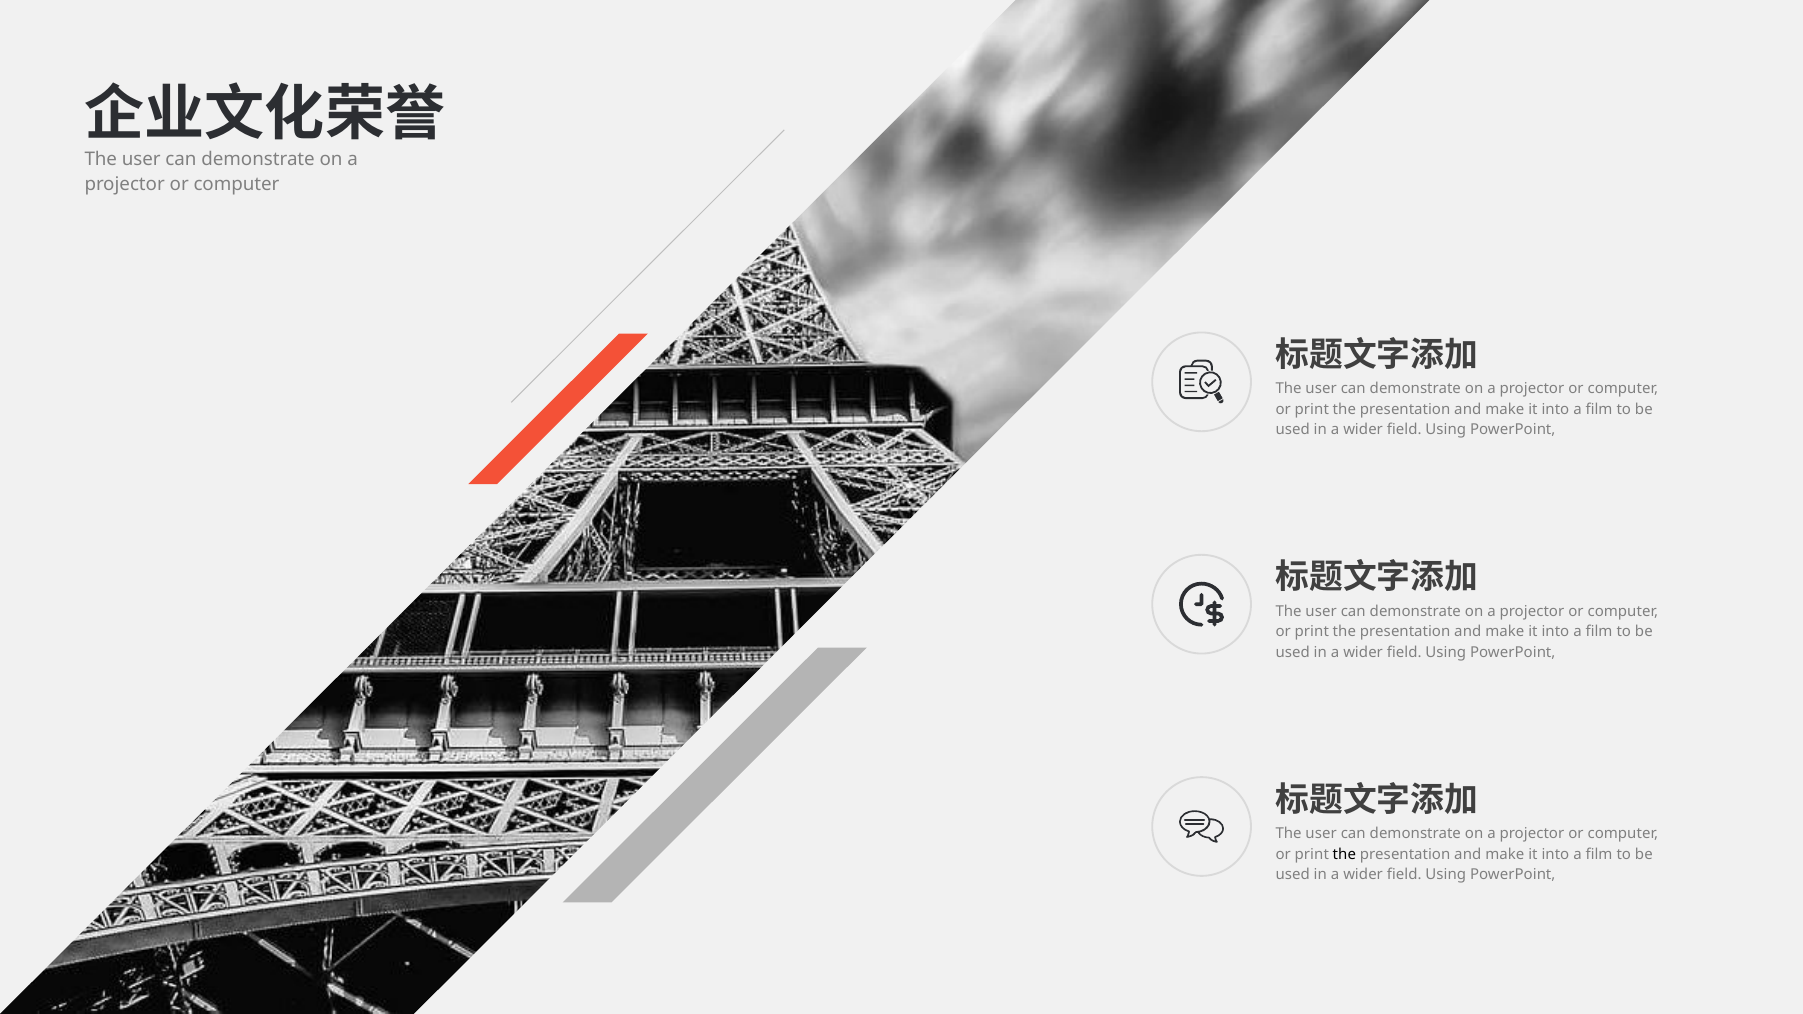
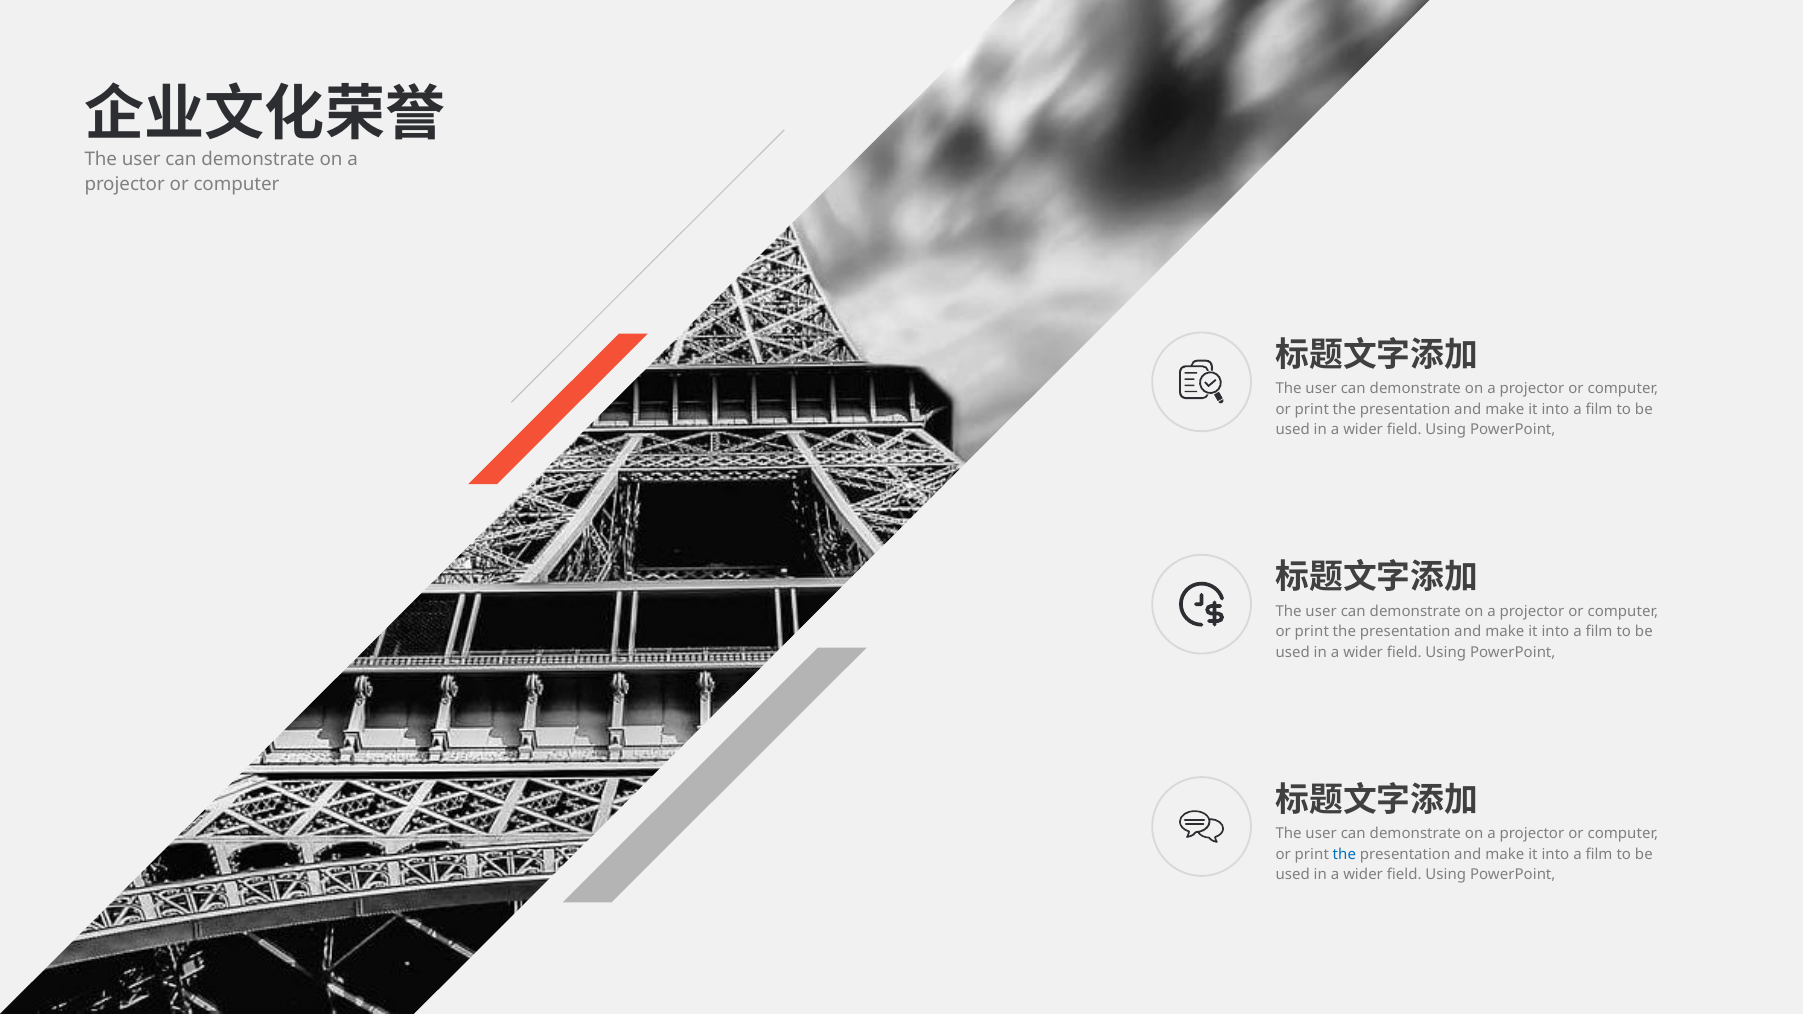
the colour: black -> blue (1344, 854)
